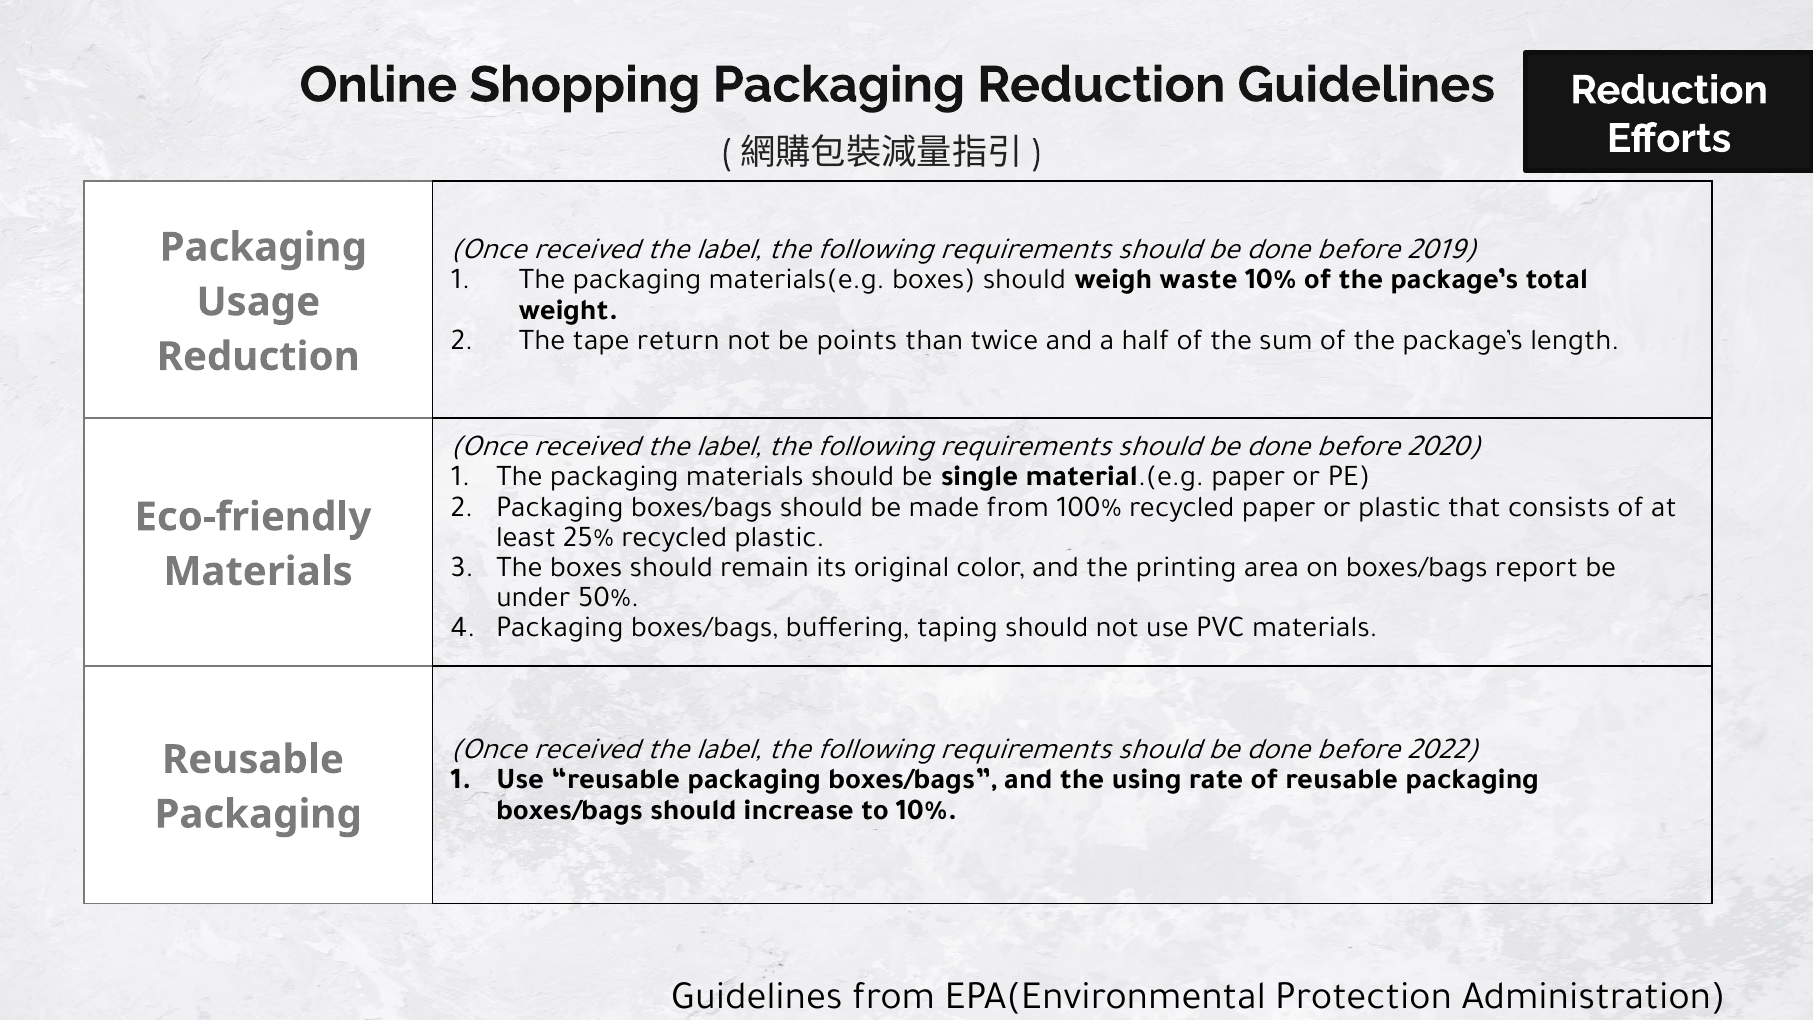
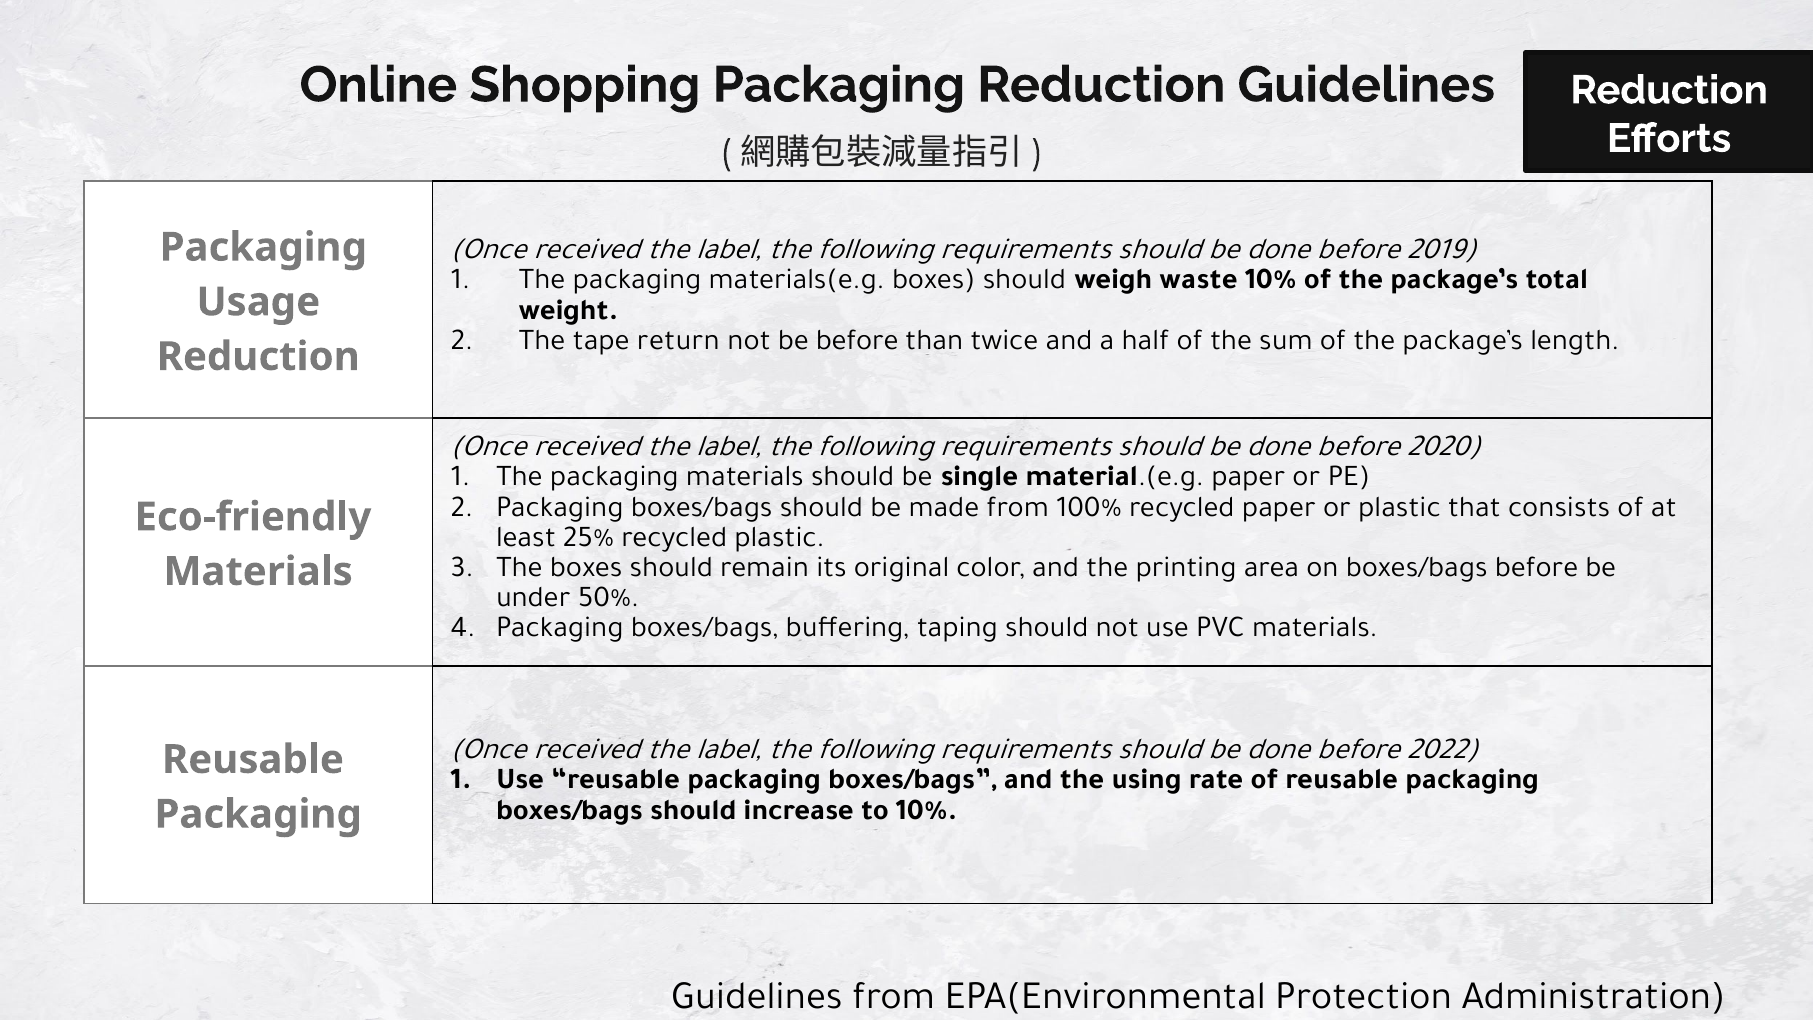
be points: points -> before (857, 339)
boxes/bags report: report -> before (1537, 566)
